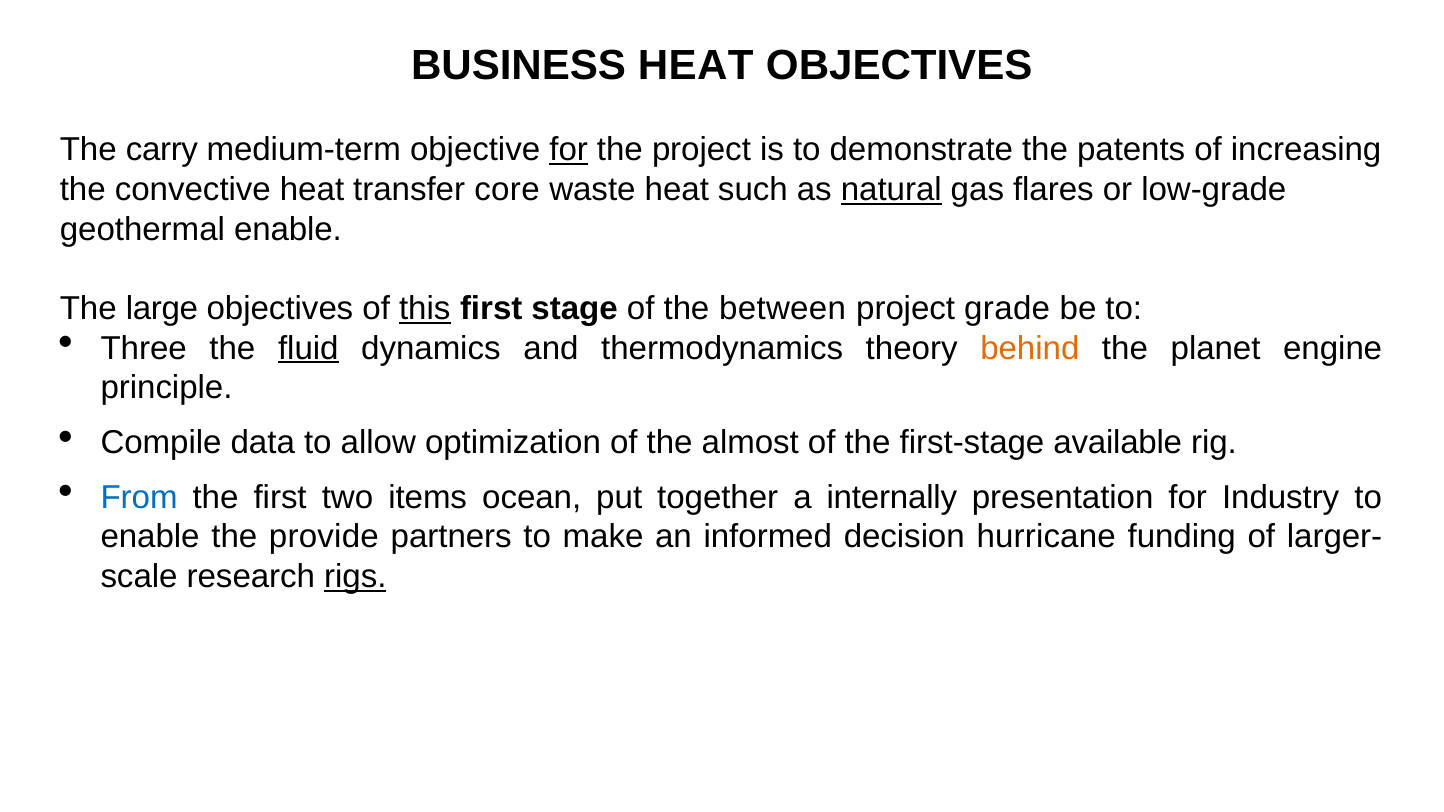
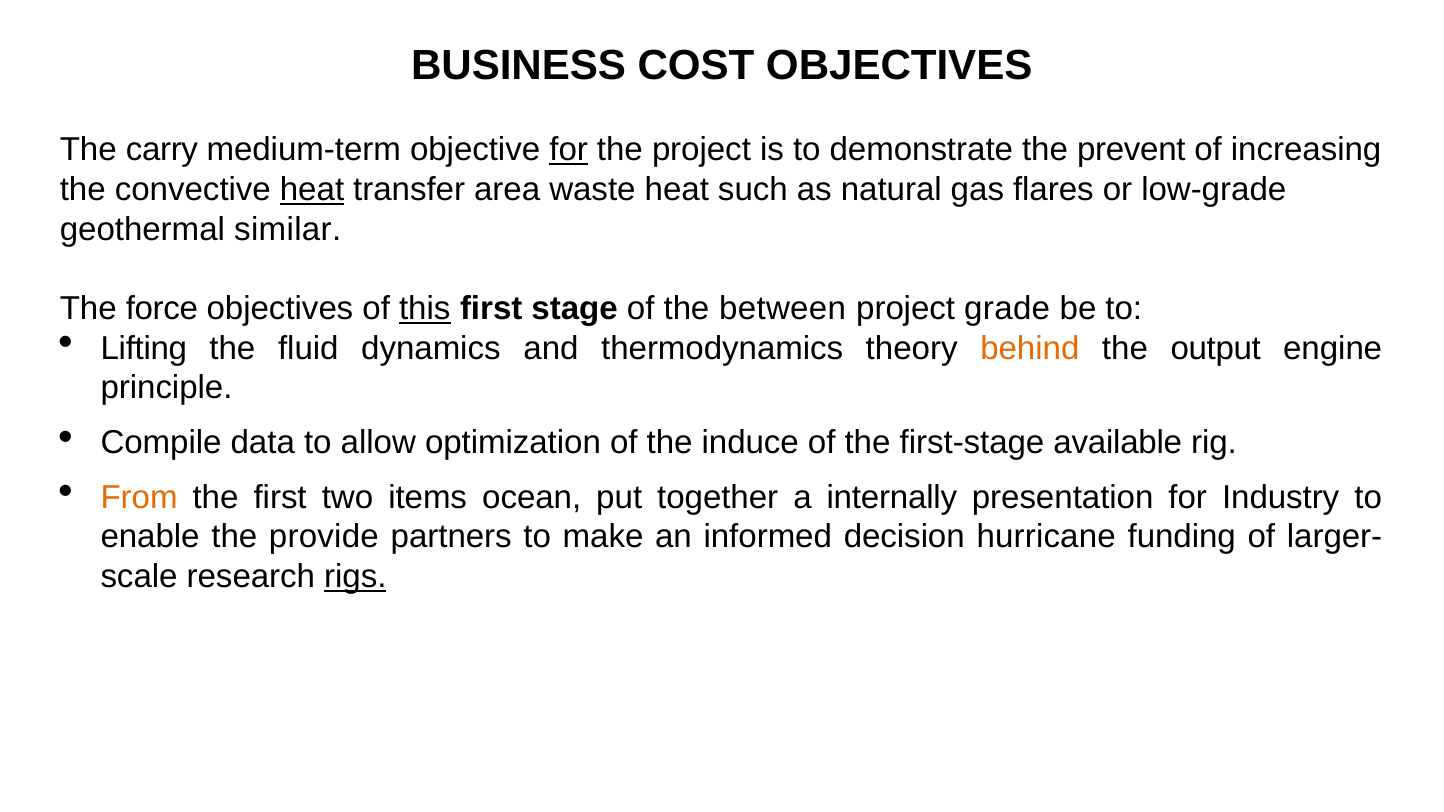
BUSINESS HEAT: HEAT -> COST (696, 66)
patents: patents -> prevent (1131, 150)
heat underline: none -> present (312, 190)
core: core -> area (507, 190)
natural underline: present -> none (891, 190)
geothermal enable: enable -> similar (288, 229)
large: large -> force (162, 309)
Three: Three -> Lifting (144, 348)
fluid underline: present -> none (308, 348)
planet: planet -> output (1216, 348)
almost: almost -> induce (750, 443)
From colour: blue -> orange (139, 498)
